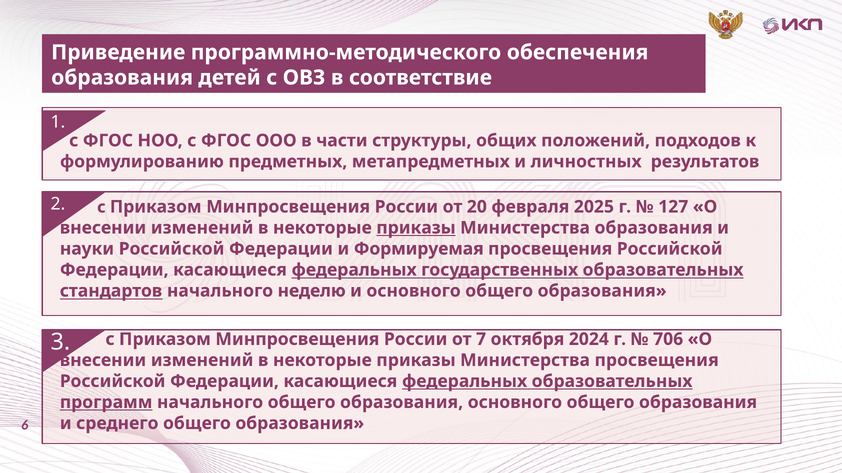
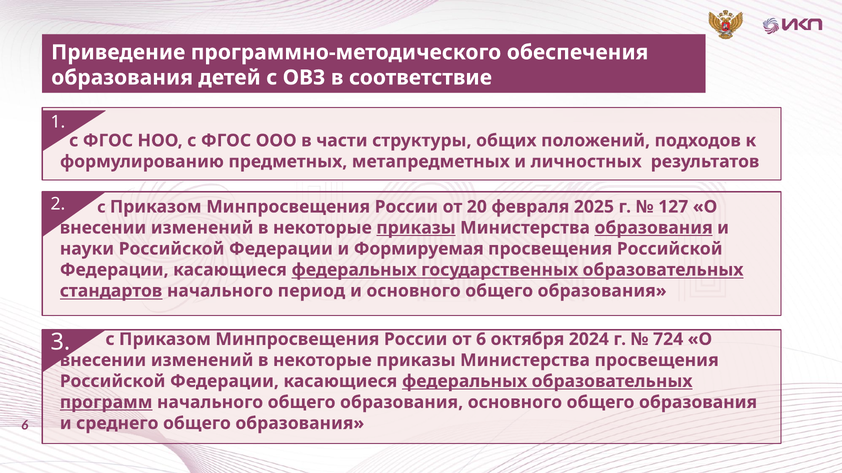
образования underline: none -> present (654, 228)
неделю: неделю -> период (311, 291)
от 7: 7 -> 6 (481, 340)
706: 706 -> 724 (668, 340)
